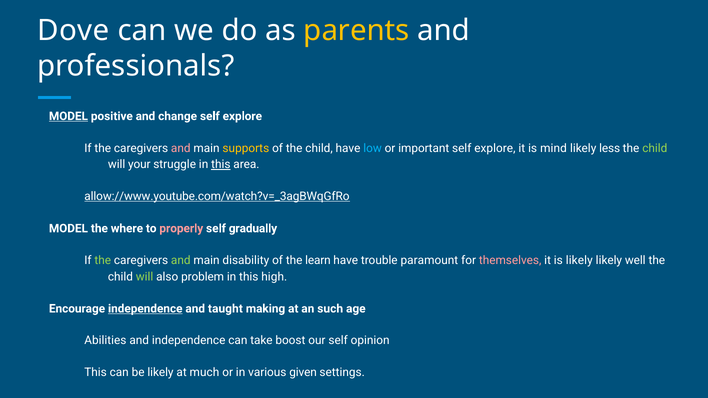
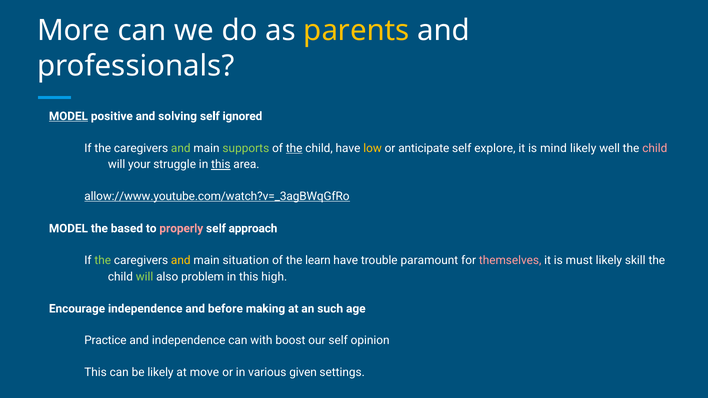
Dove: Dove -> More (74, 30)
and change: change -> solving (178, 116)
explore: explore -> ignored (242, 116)
and colour: pink -> light green (181, 148)
supports colour: yellow -> light green (246, 148)
the underline: none -> present (294, 148)
low colour: light blue -> yellow (373, 148)
important: important -> anticipate (424, 148)
less: less -> well (610, 148)
child colour: light green -> pink (655, 148)
the where: where -> based (127, 229)
gradually: gradually -> approach (253, 229)
and colour: light green -> yellow (181, 261)
disability: disability -> situation (246, 261)
is likely: likely -> must (579, 261)
well: well -> skill (635, 261)
independence underline: present -> none (145, 309)
taught: taught -> before (225, 309)
Abilities: Abilities -> Practice (105, 341)
take: take -> with (261, 341)
much: much -> move (204, 373)
